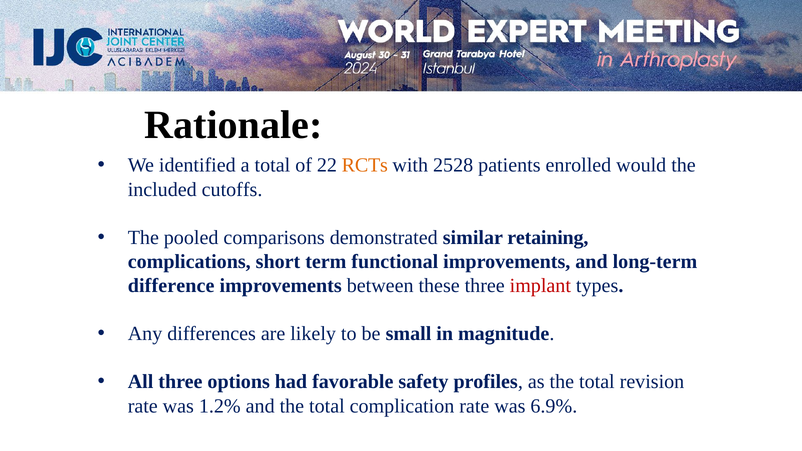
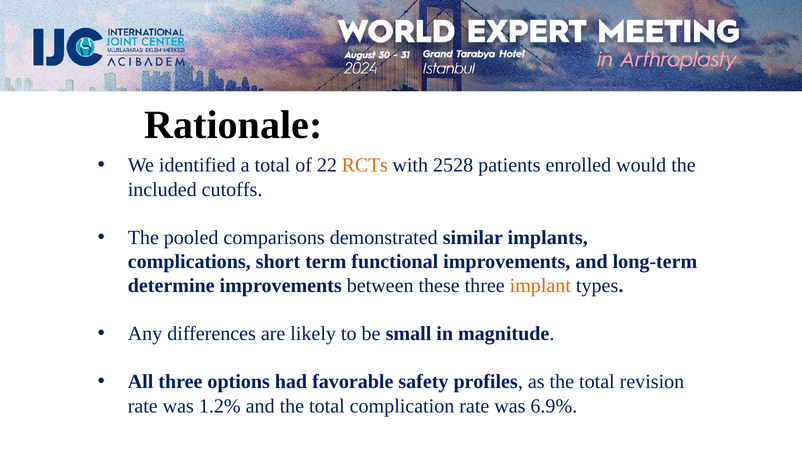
retaining: retaining -> implants (548, 238)
difference: difference -> determine (171, 286)
implant colour: red -> orange (540, 286)
